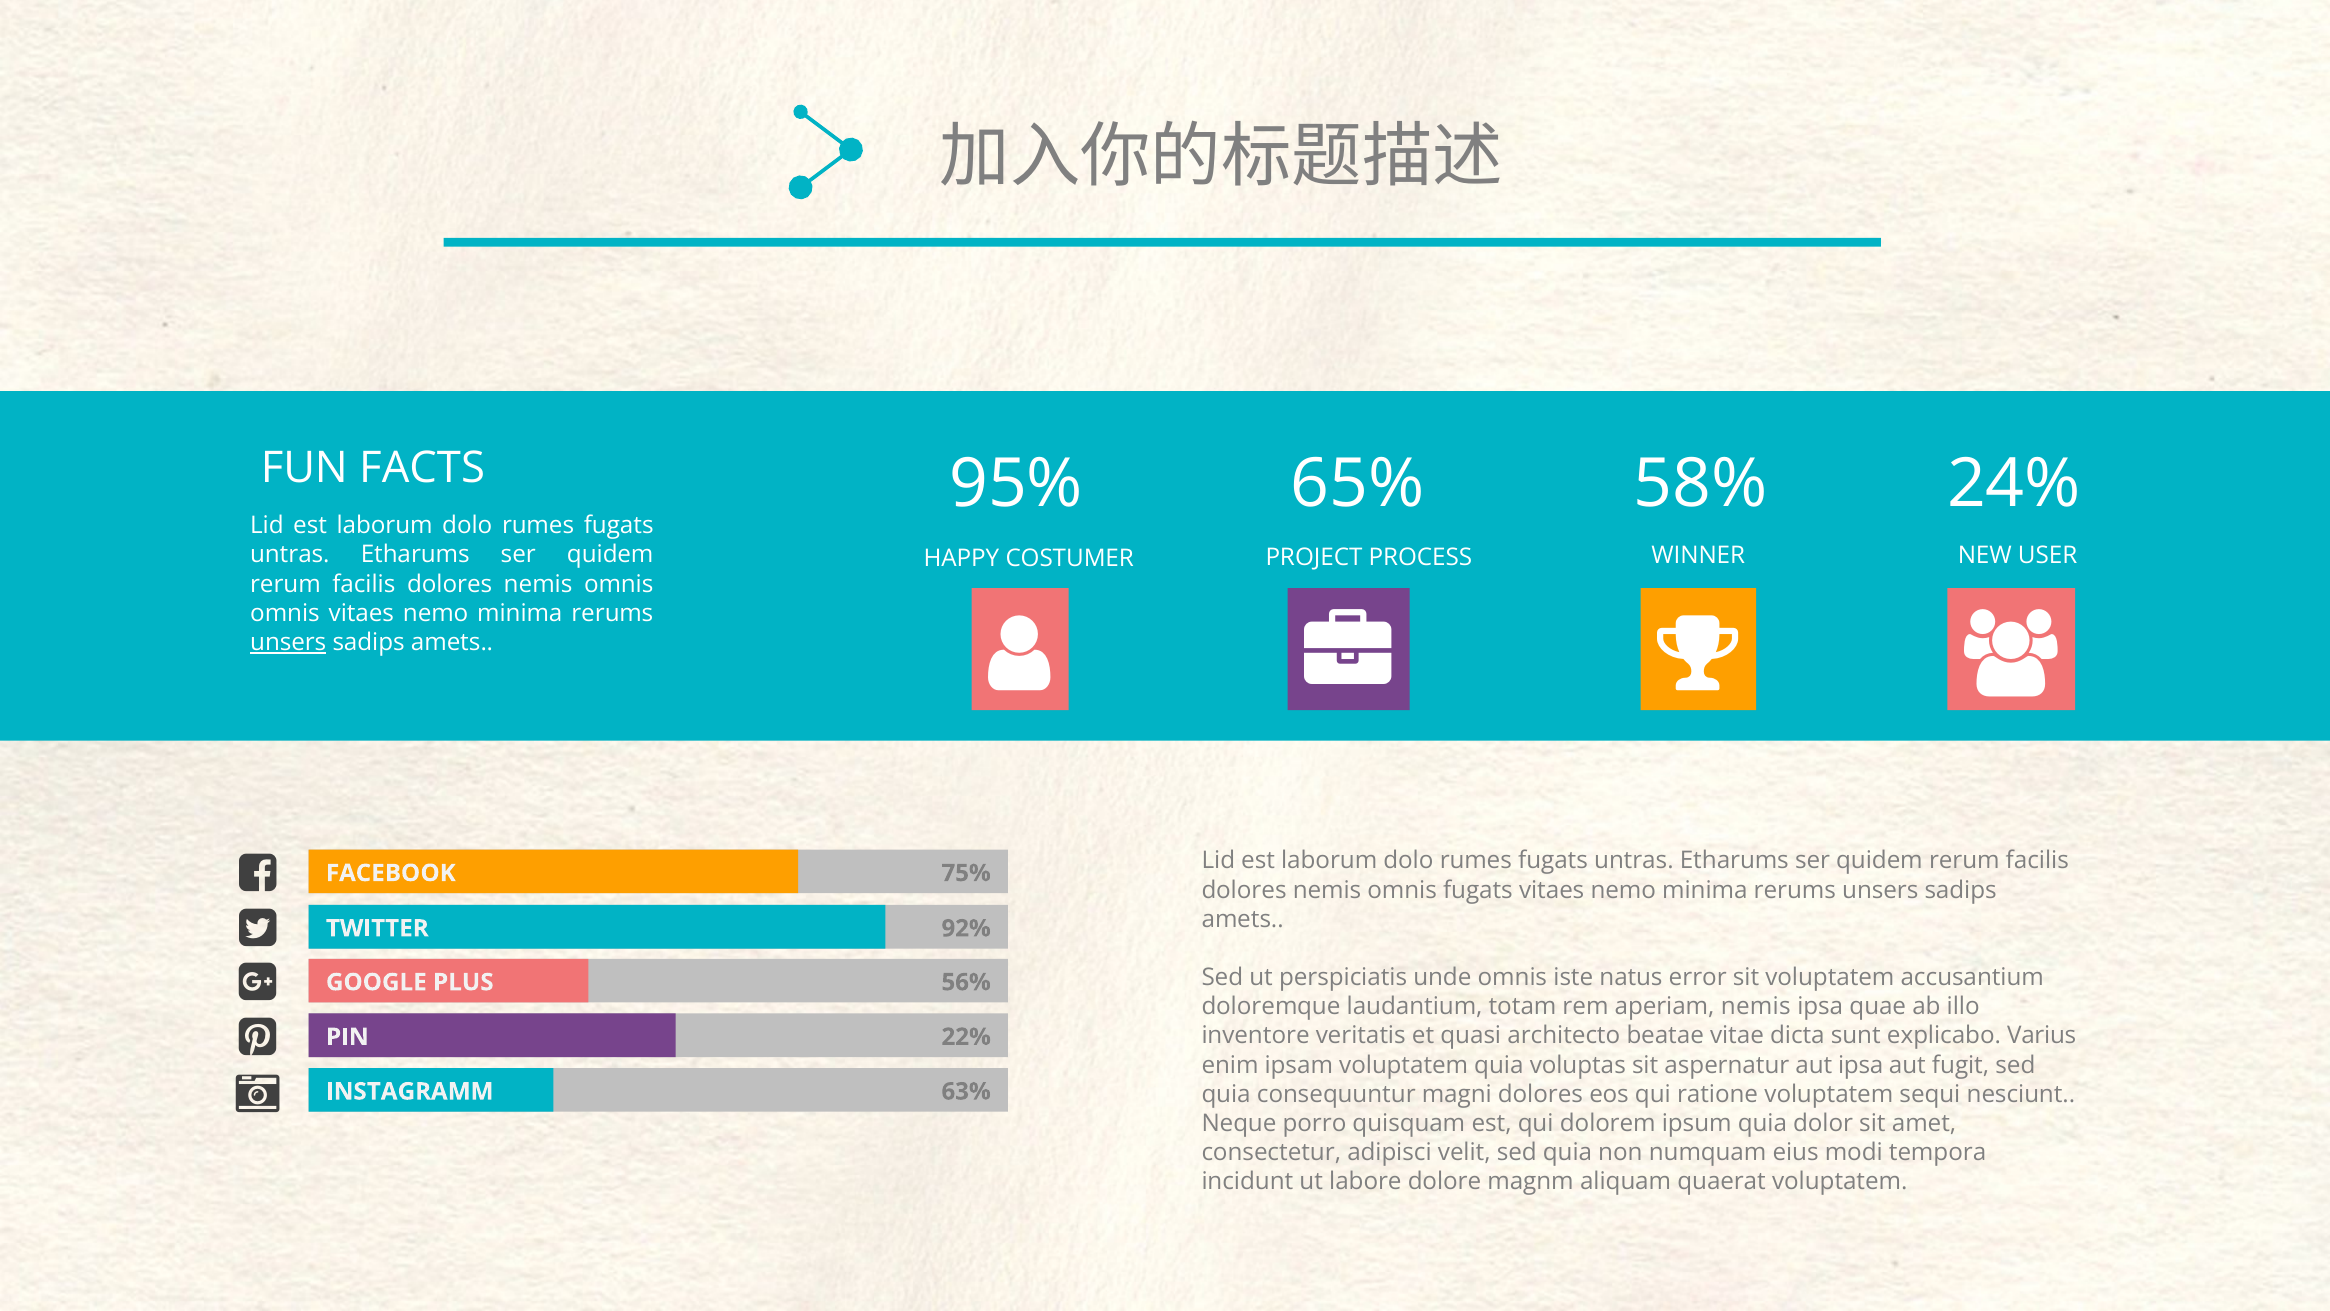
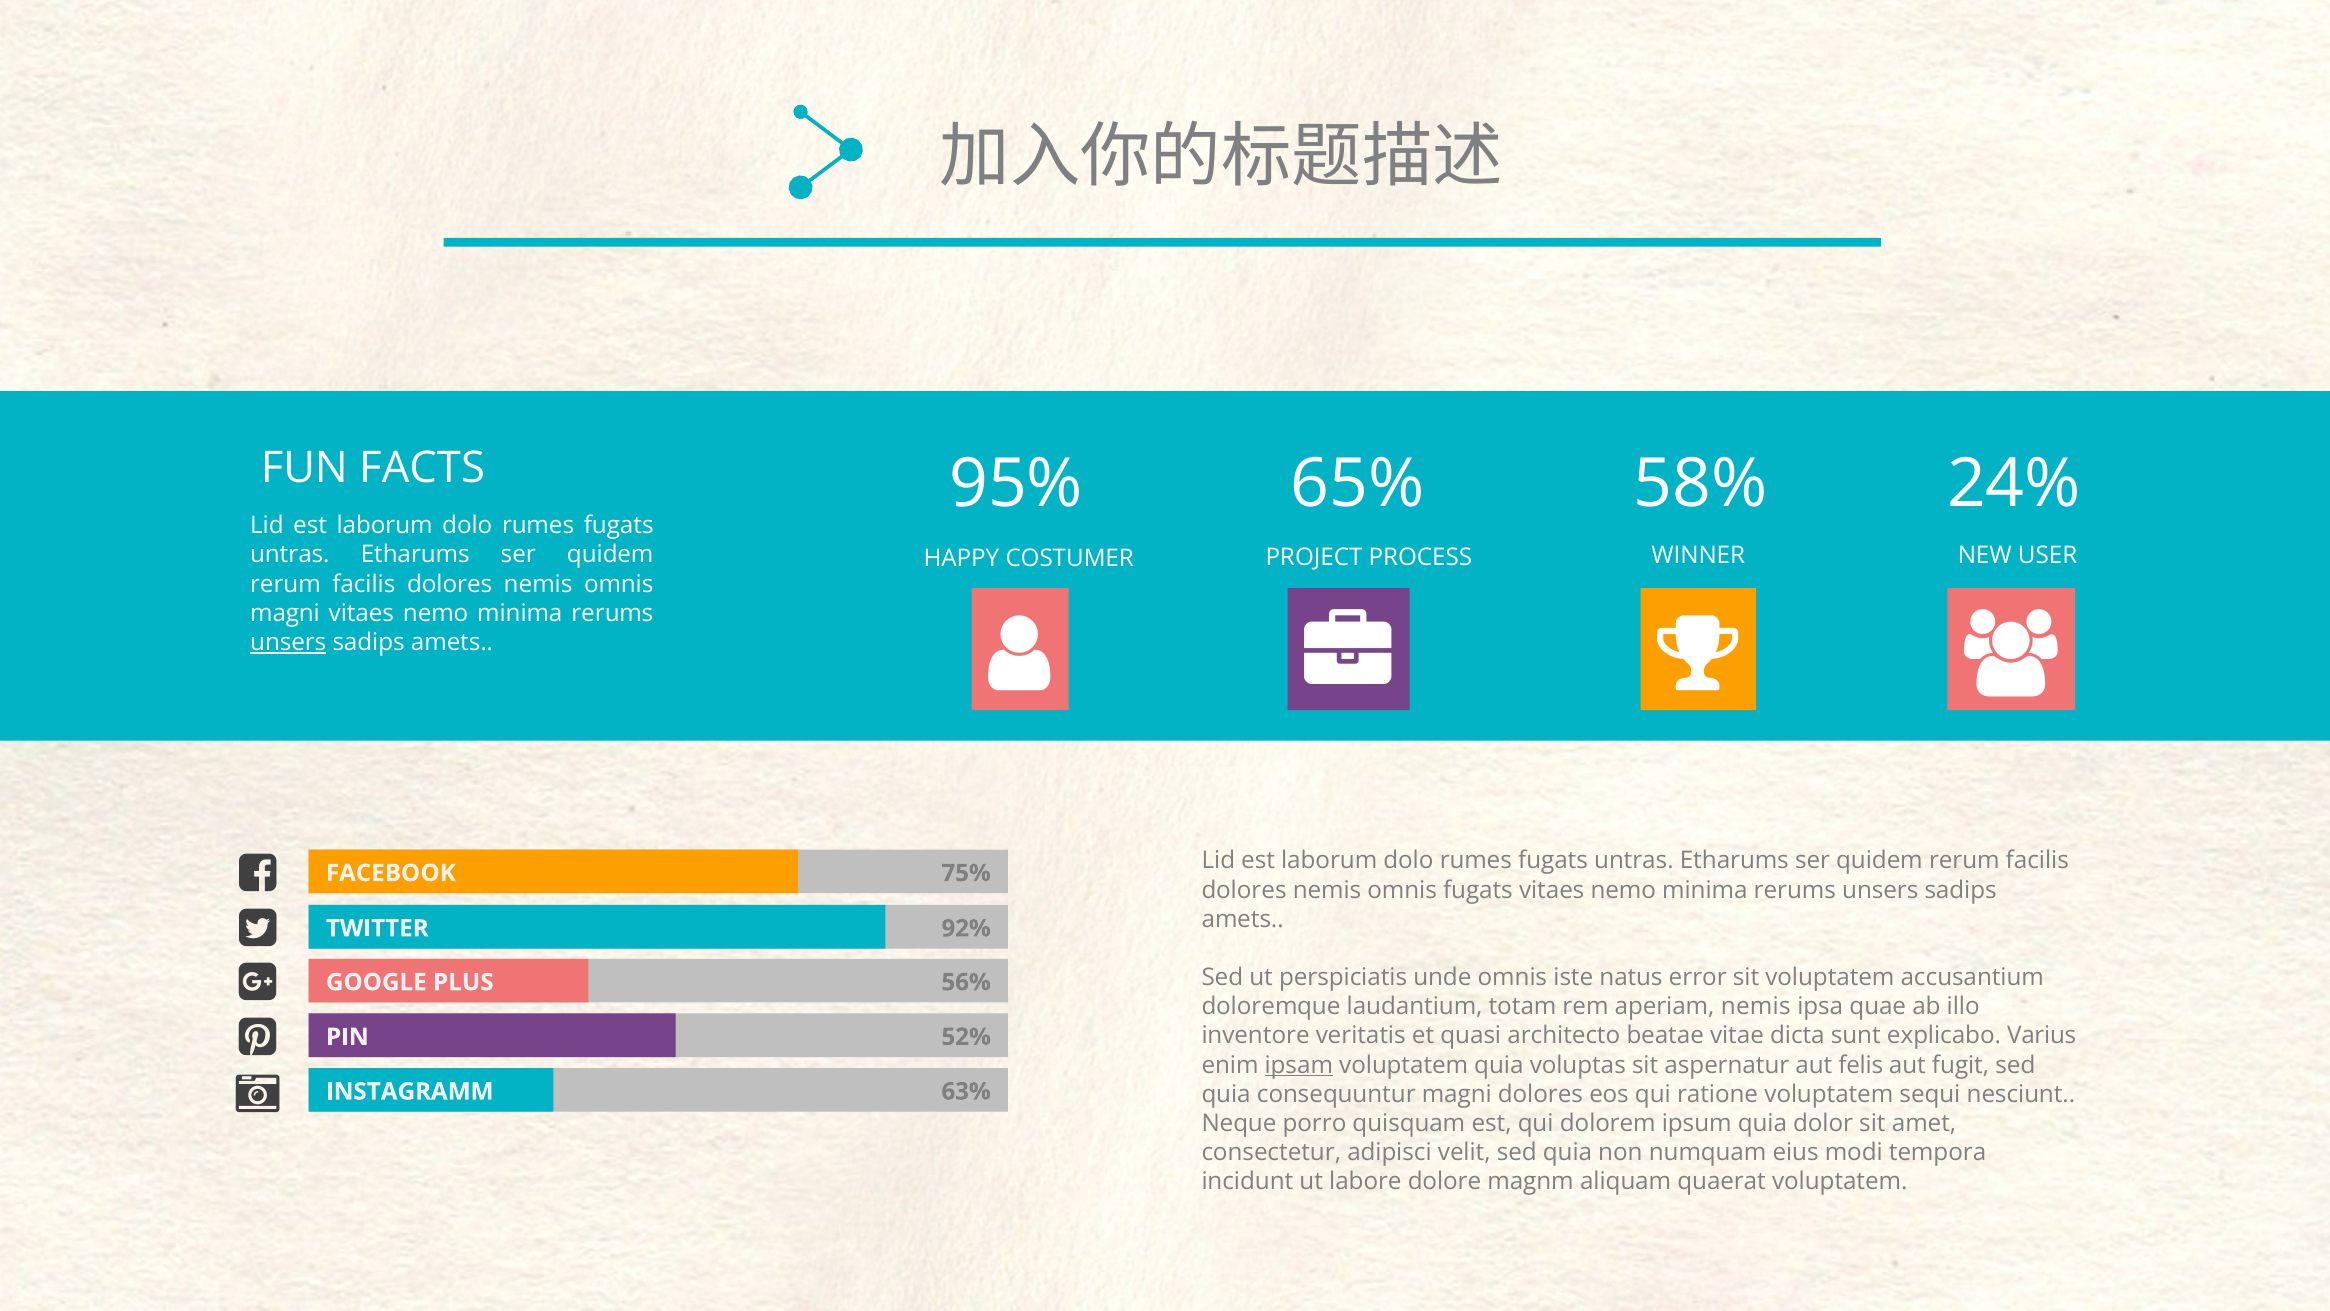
omnis: omnis -> magni (285, 613)
22%: 22% -> 52% (966, 1037)
ipsam underline: none -> present (1299, 1065)
aut ipsa: ipsa -> felis (1861, 1065)
